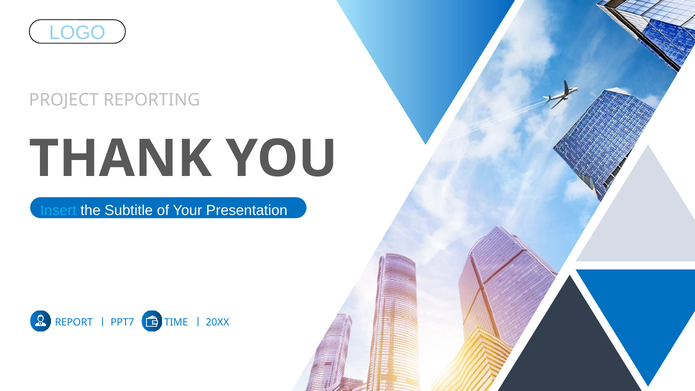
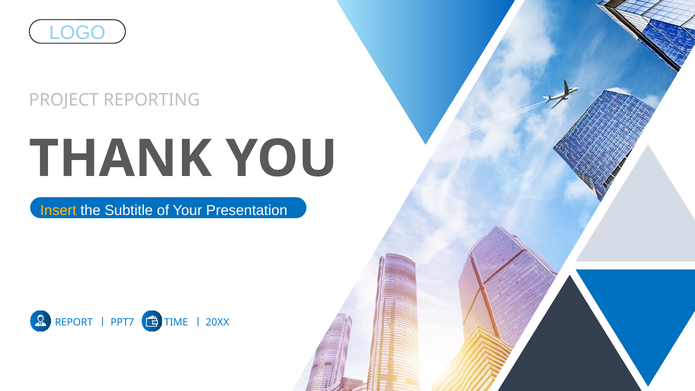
Insert colour: light blue -> yellow (58, 210)
